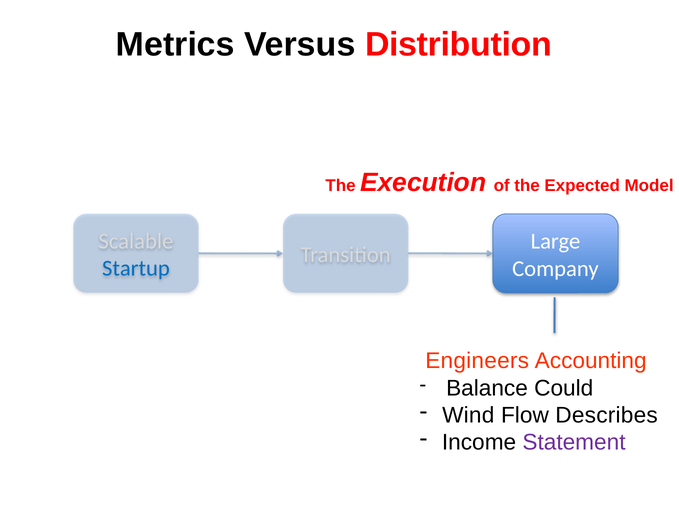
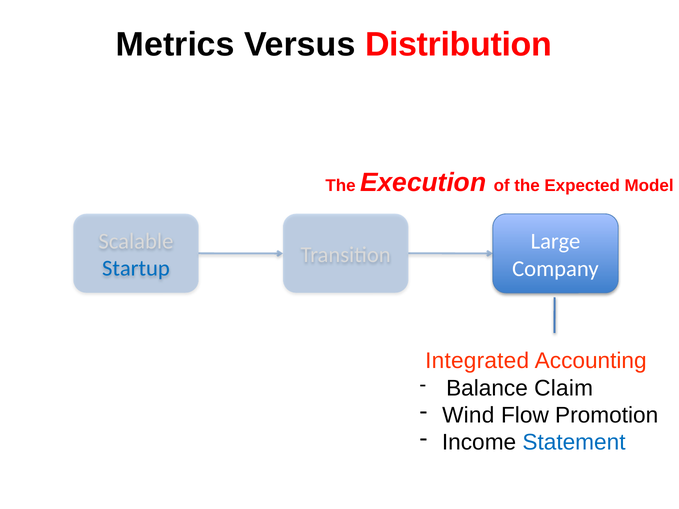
Engineers: Engineers -> Integrated (477, 361)
Could: Could -> Claim (564, 388)
Describes: Describes -> Promotion (607, 415)
Statement colour: purple -> blue (574, 443)
